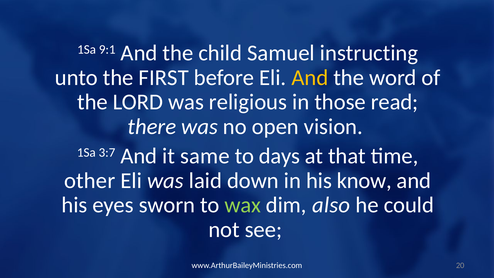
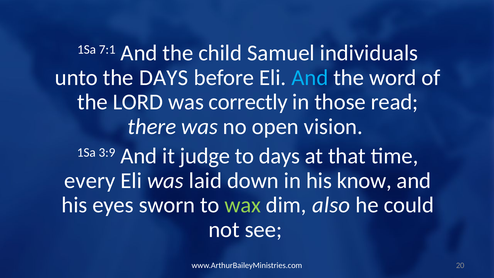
9:1: 9:1 -> 7:1 (107, 50)
instructing: instructing -> individuals (369, 53)
the FIRST: FIRST -> DAYS (164, 78)
And colour: yellow -> light blue (310, 78)
religious: religious -> correctly (248, 102)
3:7: 3:7 -> 3:9 (107, 153)
same: same -> judge (205, 156)
other: other -> every (90, 181)
